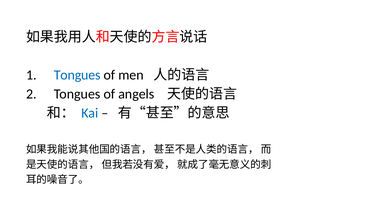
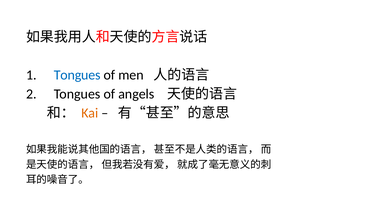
Kai colour: blue -> orange (90, 113)
